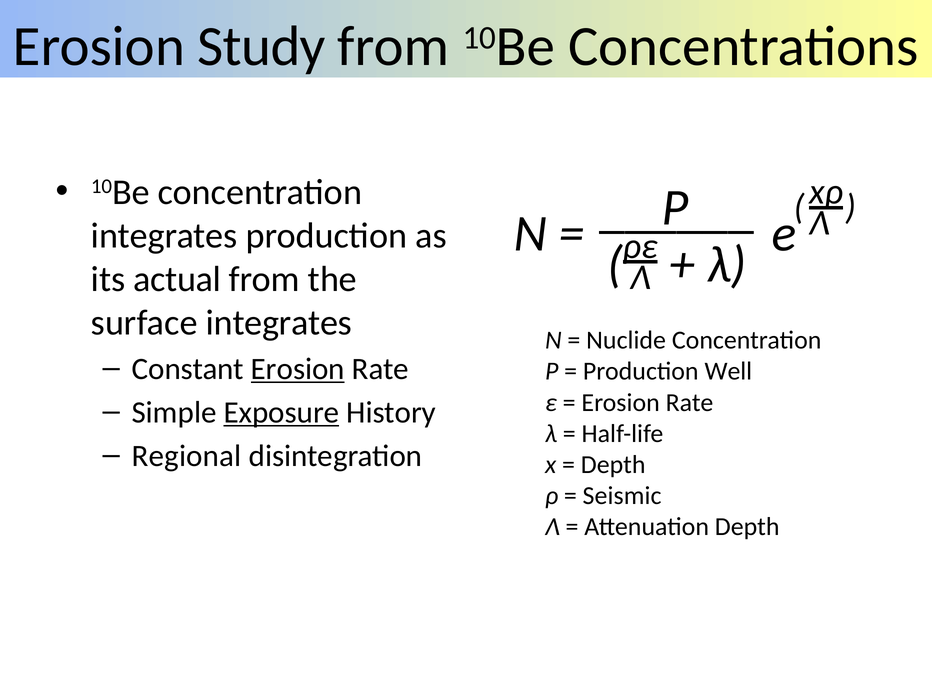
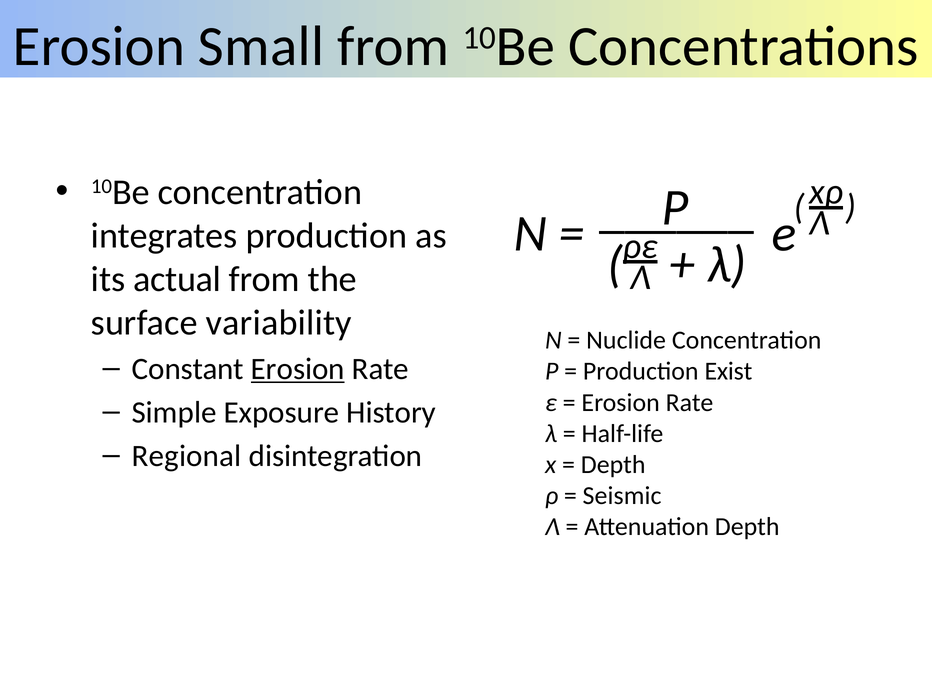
Study: Study -> Small (261, 47)
surface integrates: integrates -> variability (279, 323)
Well: Well -> Exist (728, 371)
Exposure underline: present -> none (281, 412)
